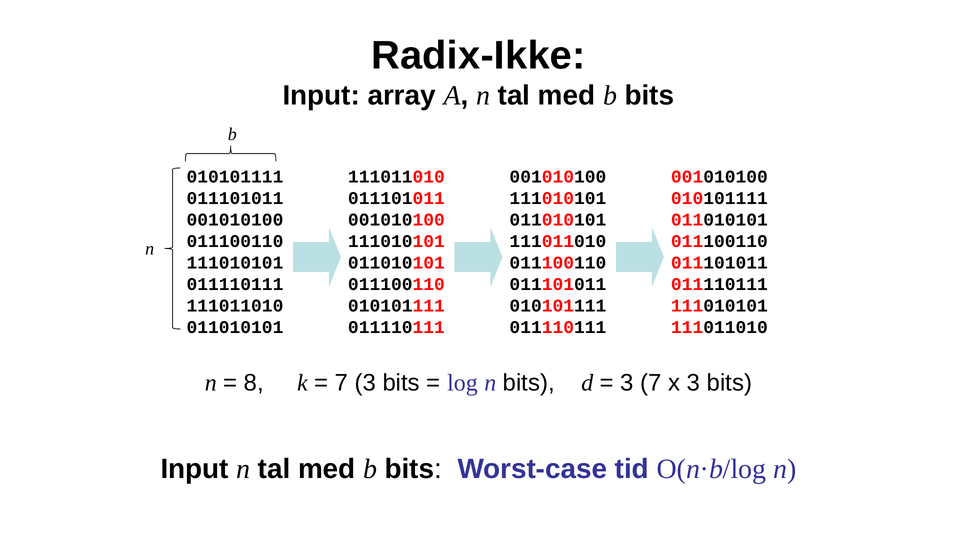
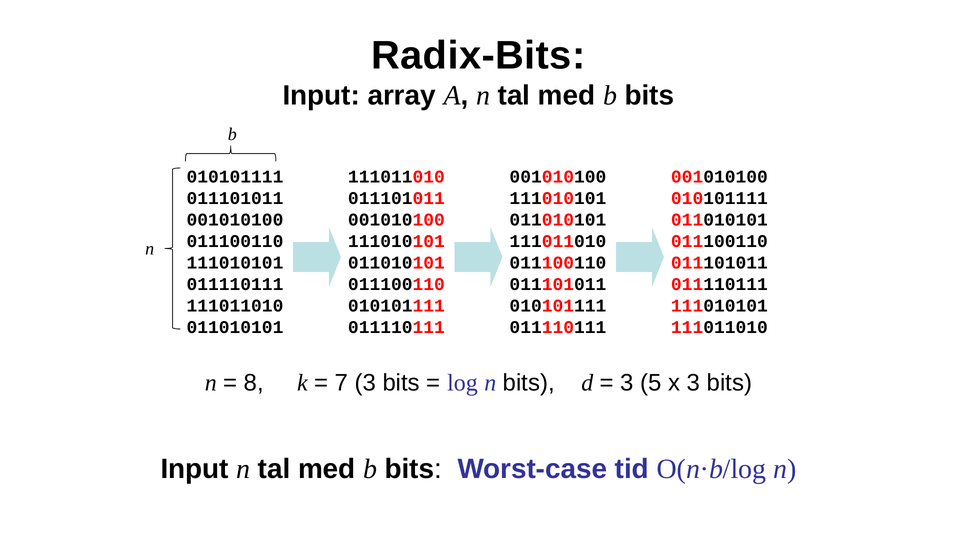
Radix-Ikke: Radix-Ikke -> Radix-Bits (478, 56)
3 7: 7 -> 5 (651, 383)
